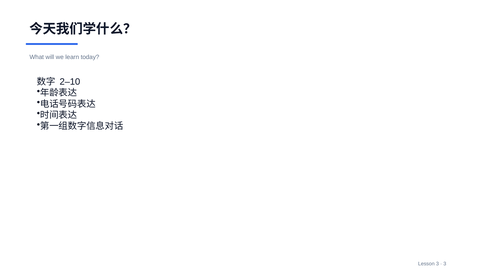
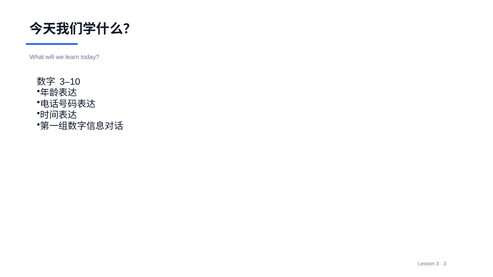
2–10: 2–10 -> 3–10 (70, 82)
